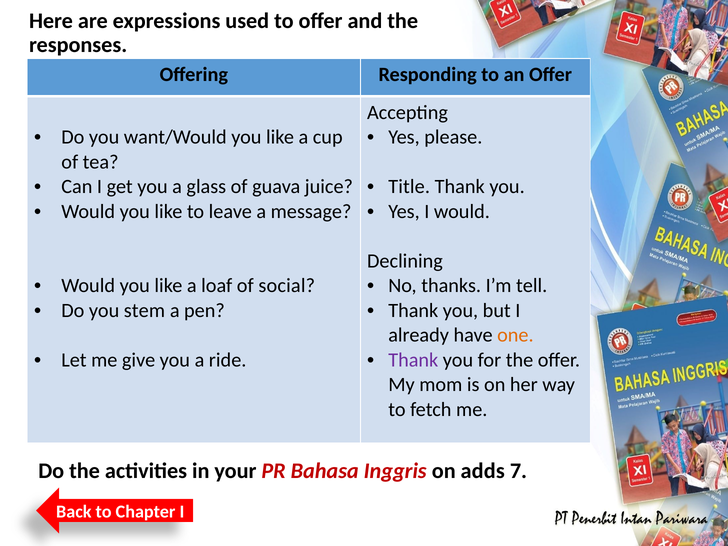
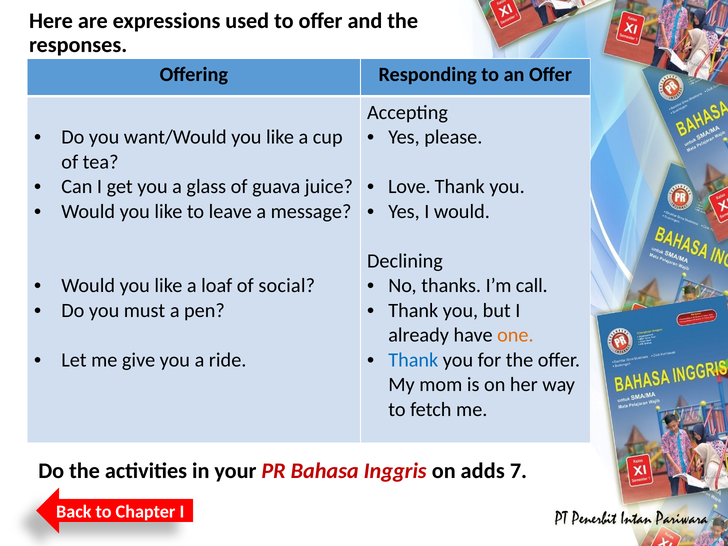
Title: Title -> Love (409, 187)
tell: tell -> call (532, 286)
stem: stem -> must (145, 310)
Thank colour: purple -> blue (413, 360)
